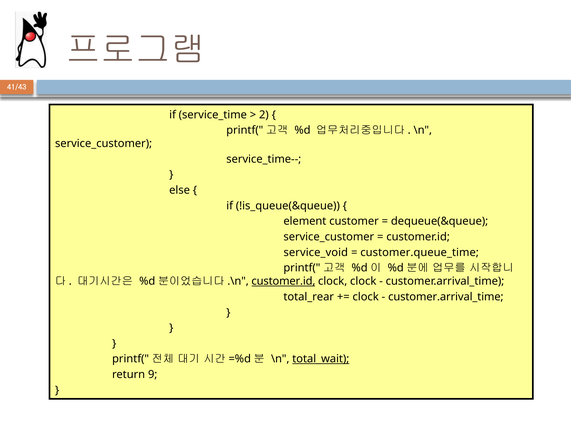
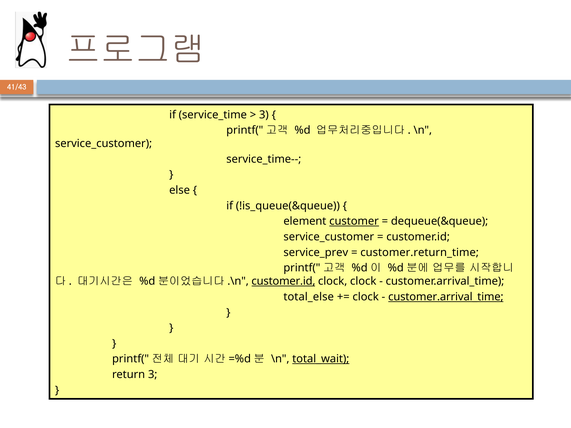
2: 2 -> 3 (264, 115)
customer underline: none -> present (354, 221)
service_void: service_void -> service_prev (316, 253)
customer.queue_time: customer.queue_time -> customer.return_time (420, 253)
total_rear: total_rear -> total_else (309, 297)
customer.arrival_time underline: none -> present (446, 297)
return 9: 9 -> 3 (153, 375)
